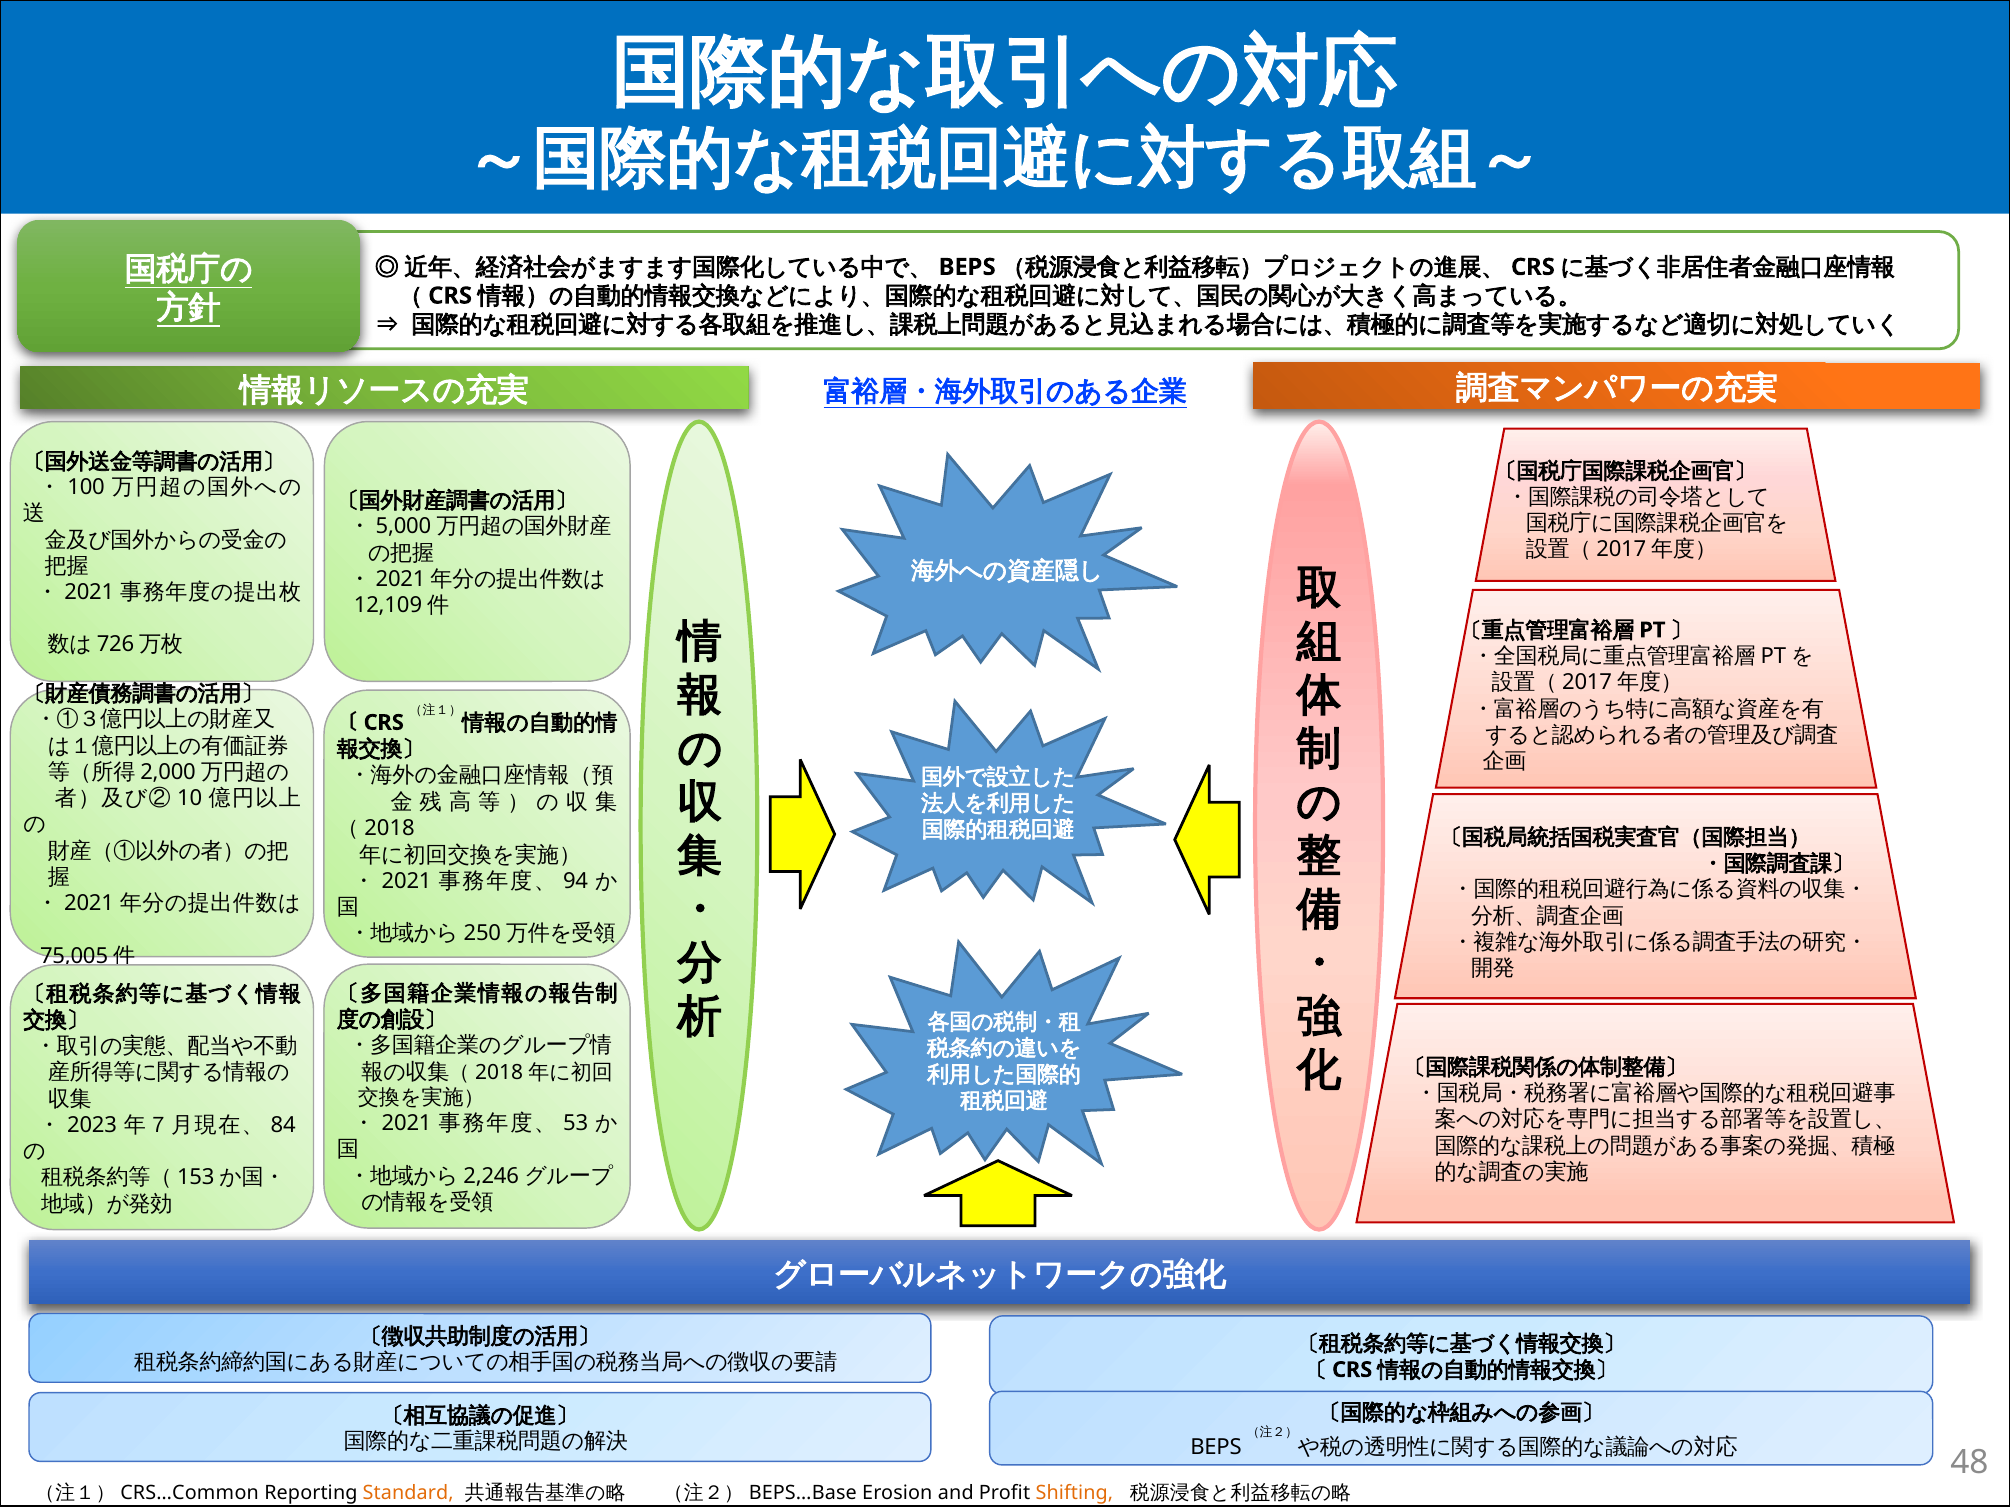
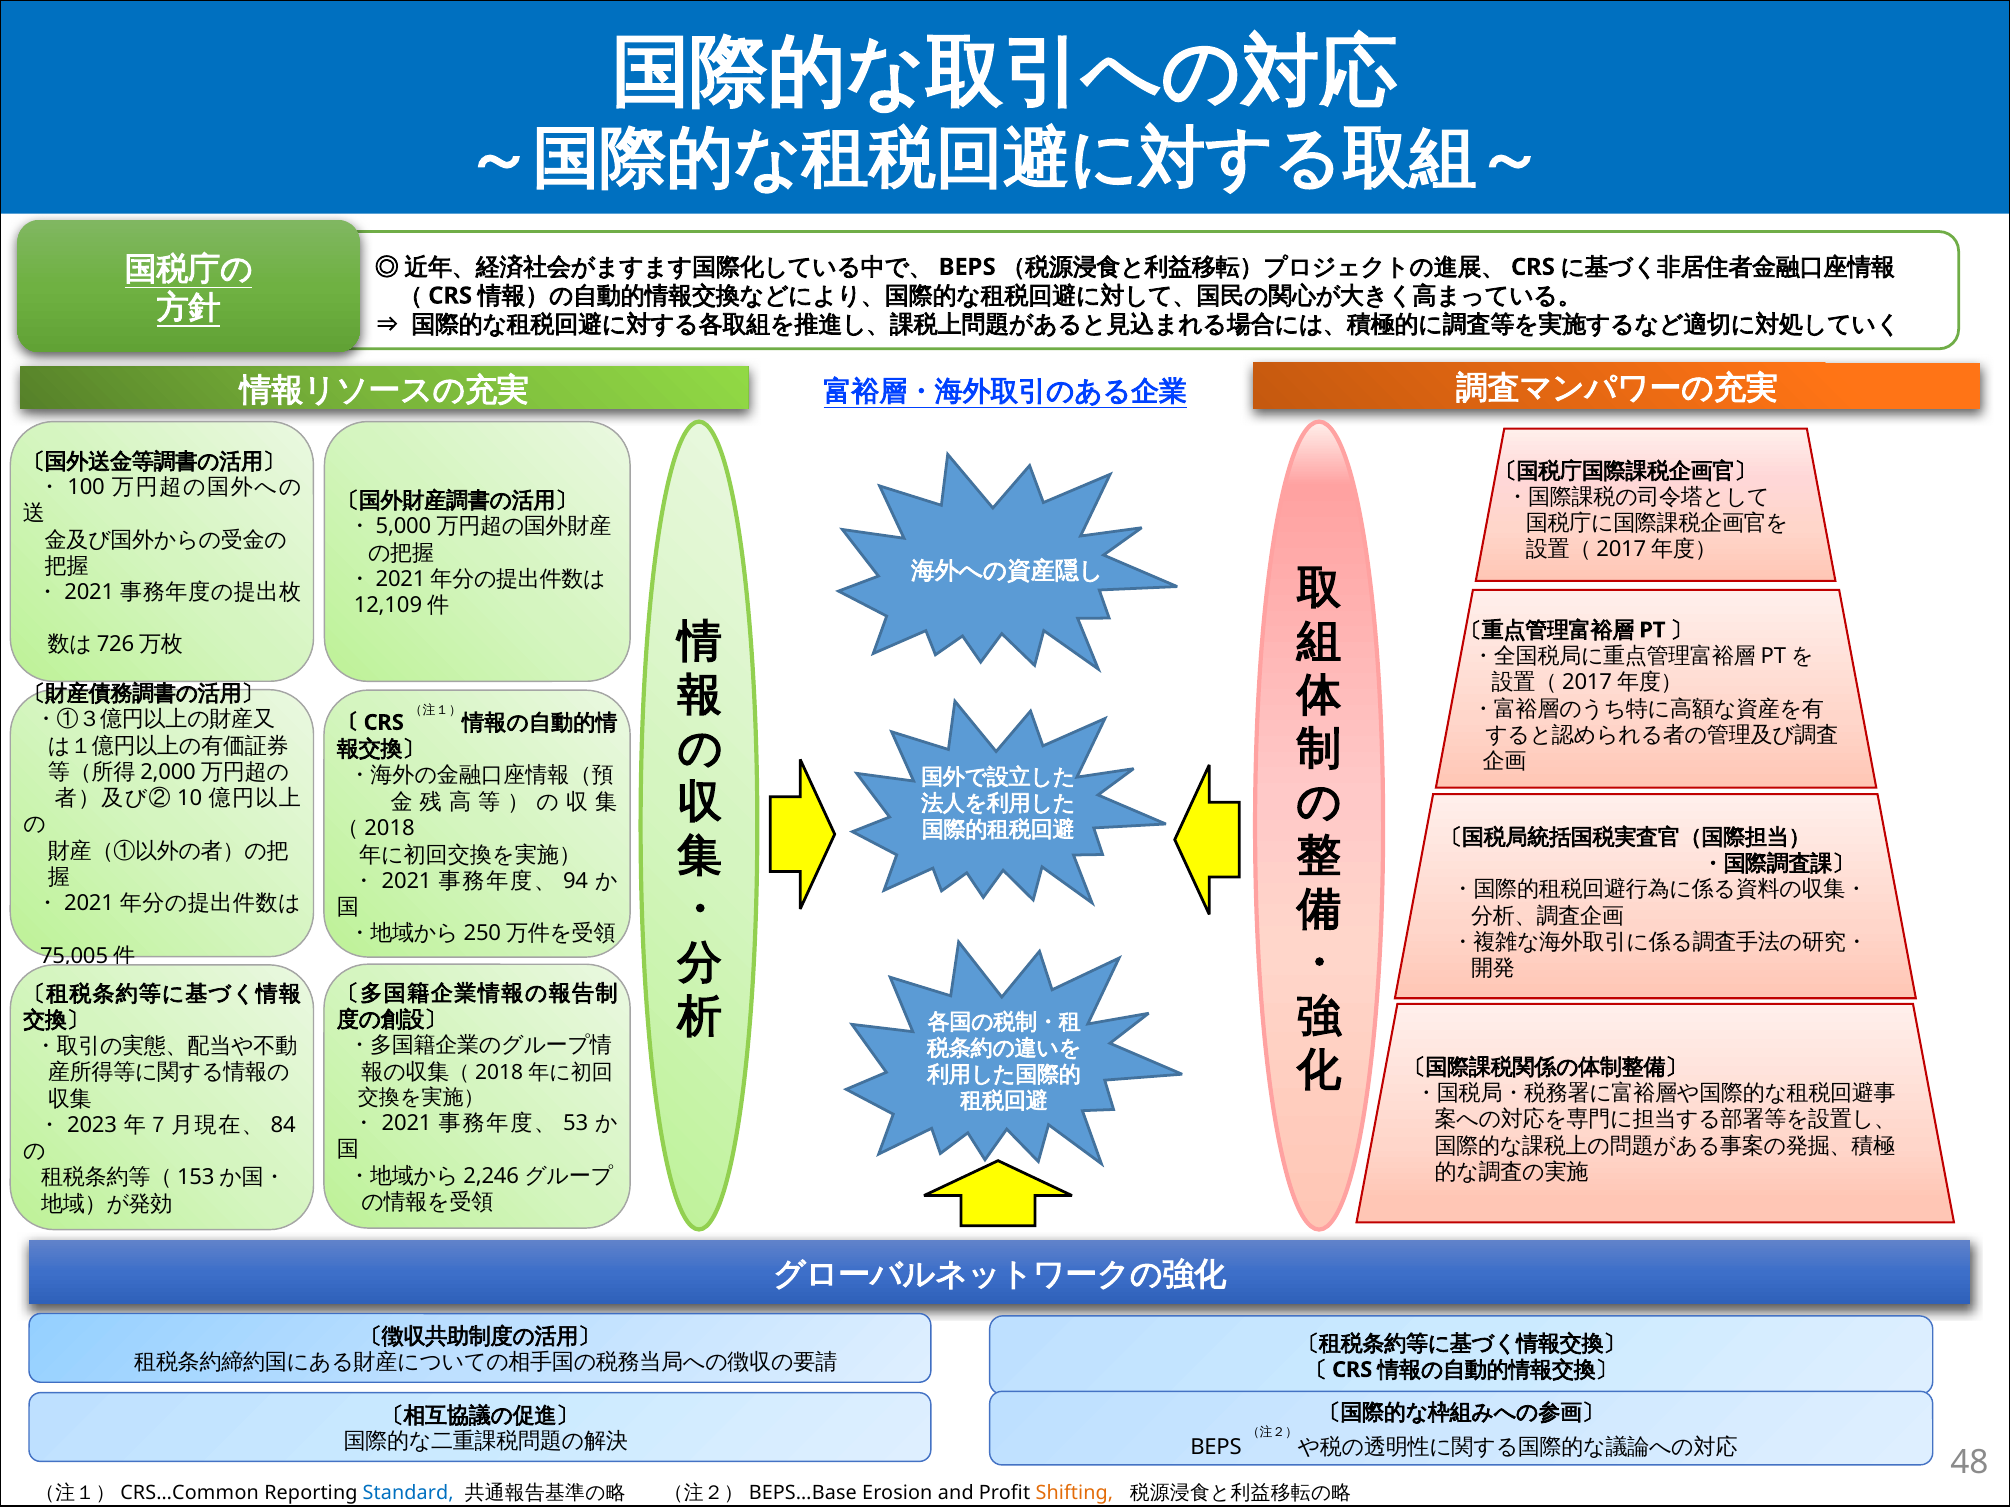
Standard colour: orange -> blue (408, 1493)
